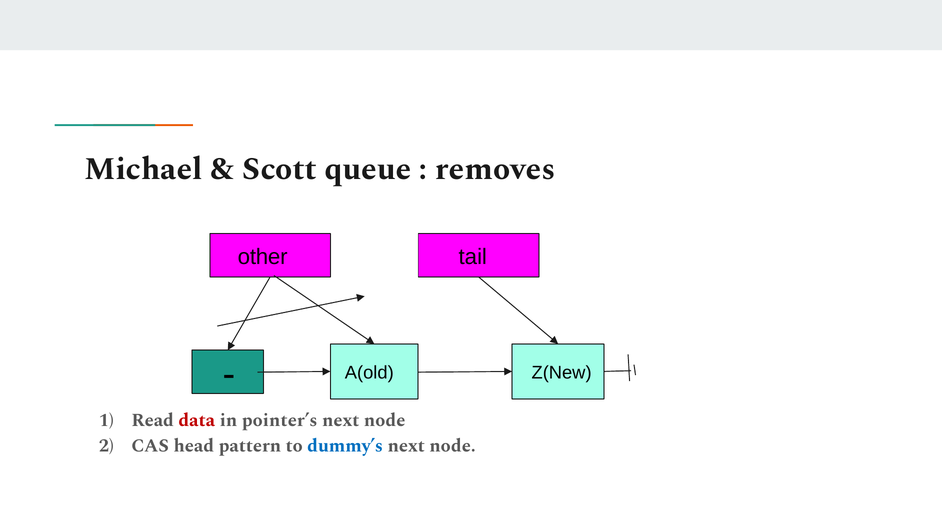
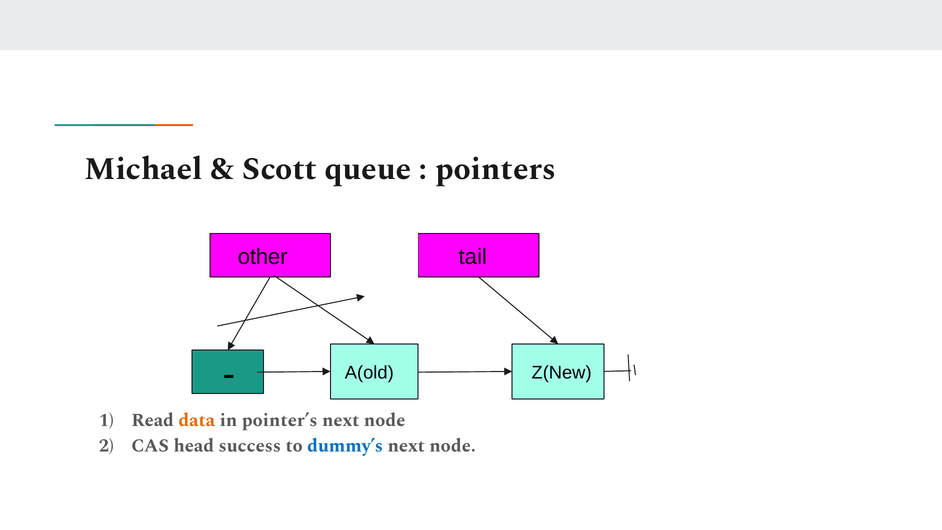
removes: removes -> pointers (496, 169)
data colour: red -> orange (197, 420)
pattern: pattern -> success (250, 446)
